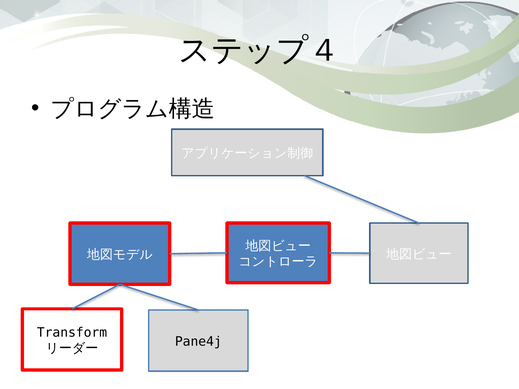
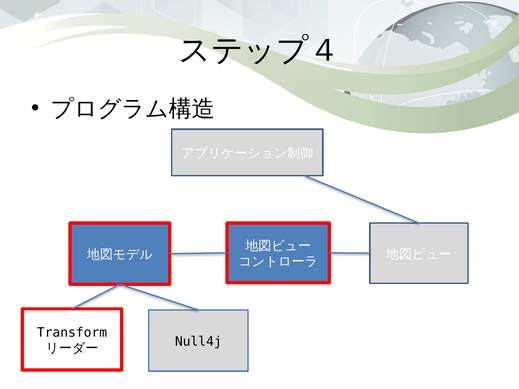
Pane4j: Pane4j -> Null4j (198, 342)
